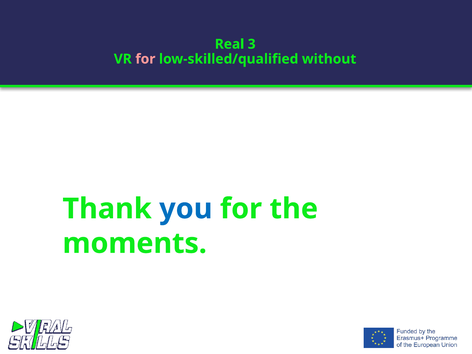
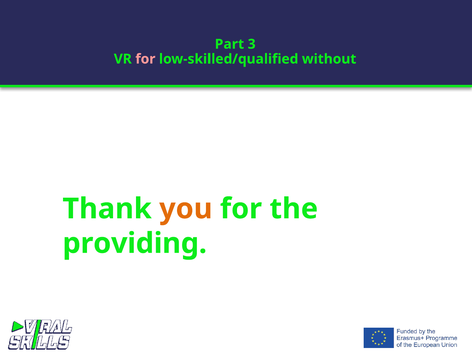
Real: Real -> Part (229, 44)
you colour: blue -> orange (186, 209)
moments: moments -> providing (135, 243)
